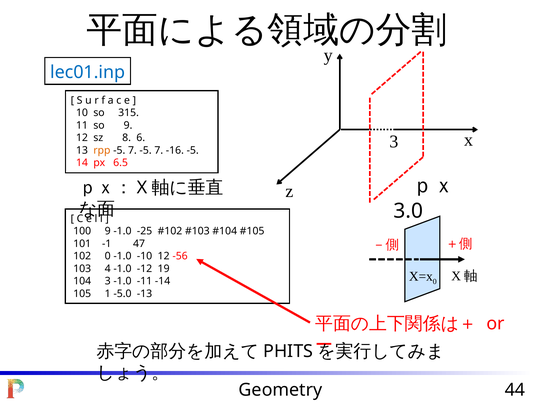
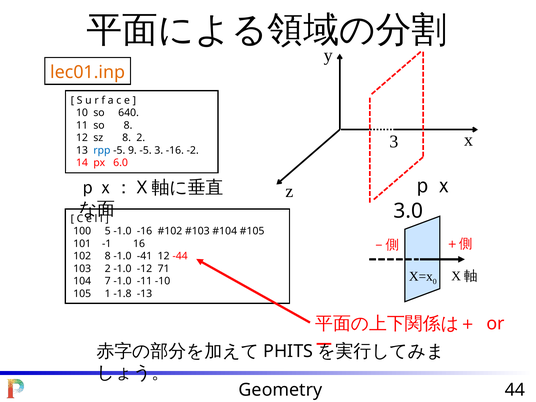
lec01.inp colour: blue -> orange (88, 72)
315: 315 -> 640 (129, 113)
so 9: 9 -> 8 (128, 125)
8 6: 6 -> 2 (141, 138)
rpp colour: orange -> blue (102, 150)
7: 7 -> 9 (132, 150)
7: 7 -> 3 (159, 150)
-16 -5: -5 -> -2 (193, 150)
6.5: 6.5 -> 6.0 (121, 163)
100 9: 9 -> 5 (108, 231)
-1.0 -25: -25 -> -16 (145, 231)
47: 47 -> 16 (139, 244)
102 0: 0 -> 8 (108, 256)
-10: -10 -> -41 (145, 256)
-56: -56 -> -44 (180, 256)
103 4: 4 -> 2 (108, 269)
19: 19 -> 71 (164, 269)
104 3: 3 -> 7 (108, 281)
-14: -14 -> -10 (163, 281)
-5.0: -5.0 -> -1.8 (122, 294)
